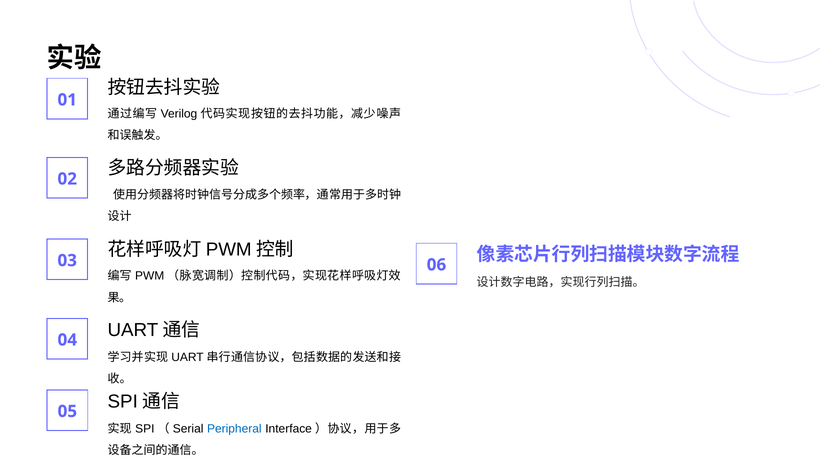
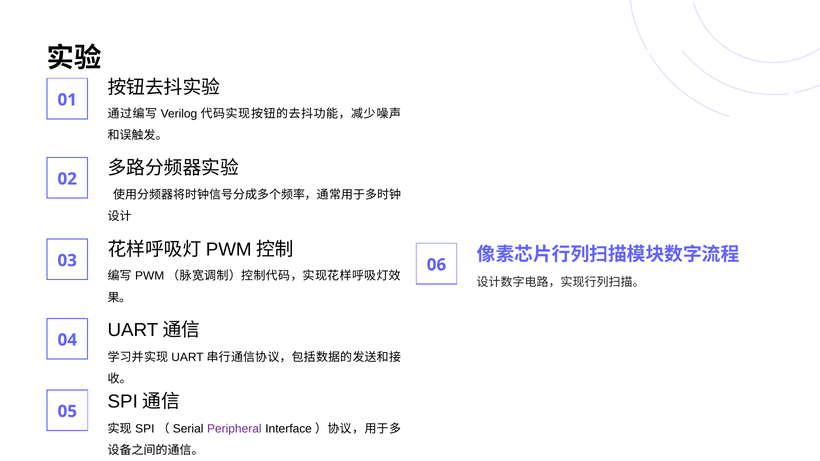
Peripheral colour: blue -> purple (234, 429)
